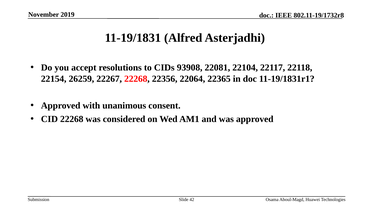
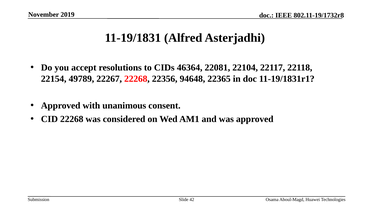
93908: 93908 -> 46364 (190, 68)
26259: 26259 -> 49789 (81, 79)
22064: 22064 -> 94648 (192, 79)
